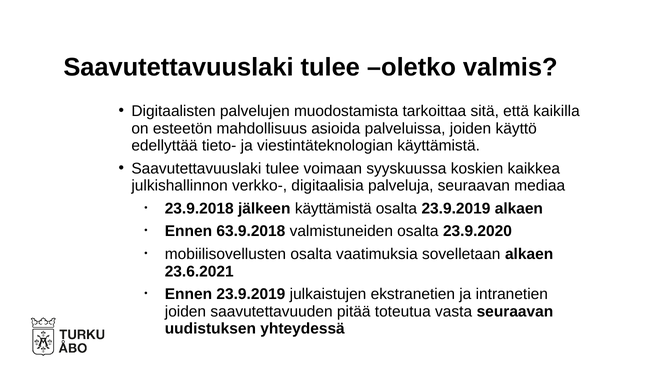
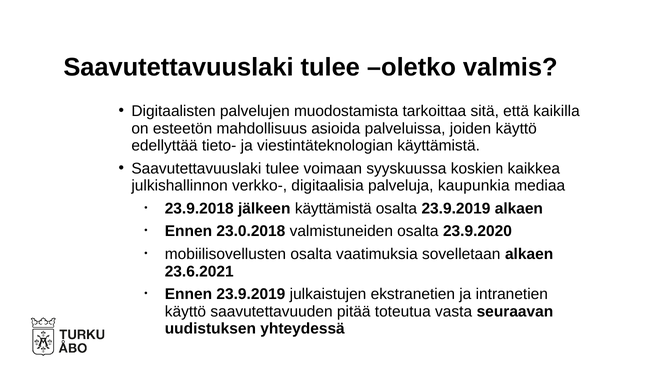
palveluja seuraavan: seuraavan -> kaupunkia (474, 186)
63.9.2018: 63.9.2018 -> 23.0.2018 (251, 231)
joiden: joiden -> käyttö (185, 311)
